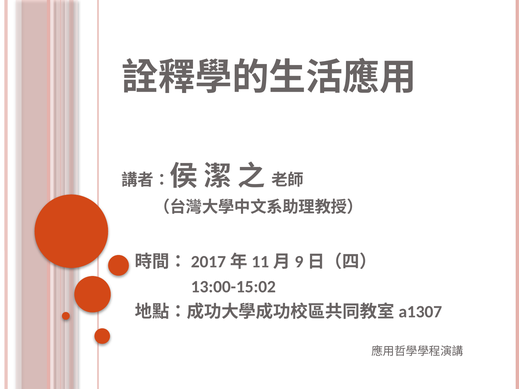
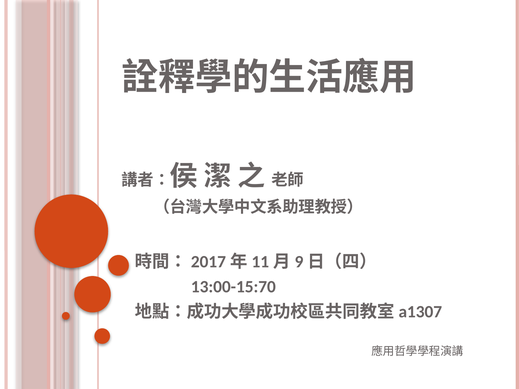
13:00-15:02: 13:00-15:02 -> 13:00-15:70 (233, 287)
